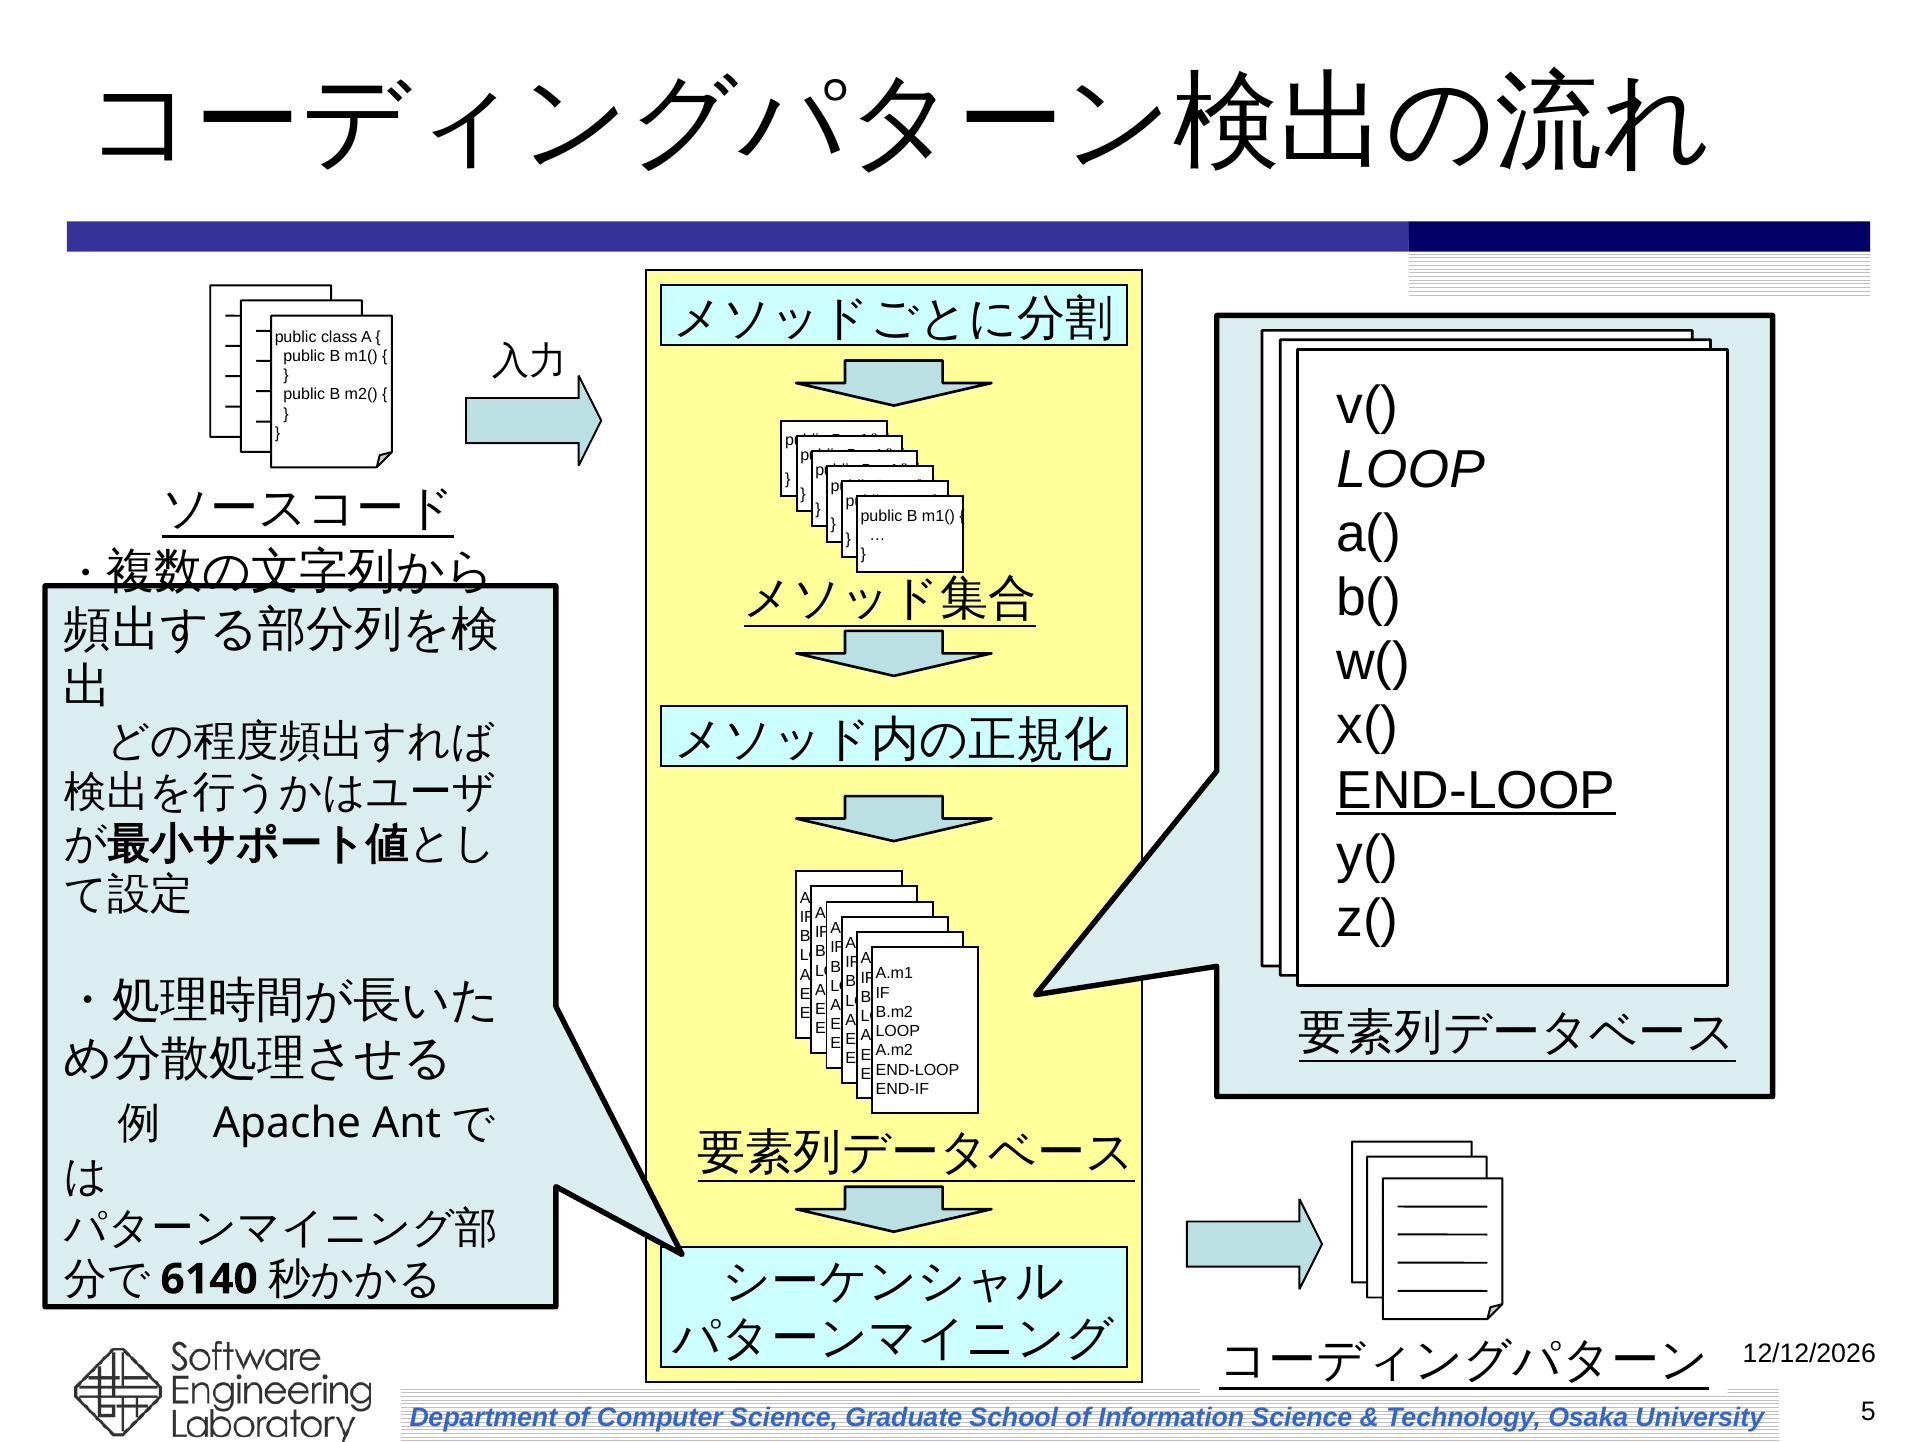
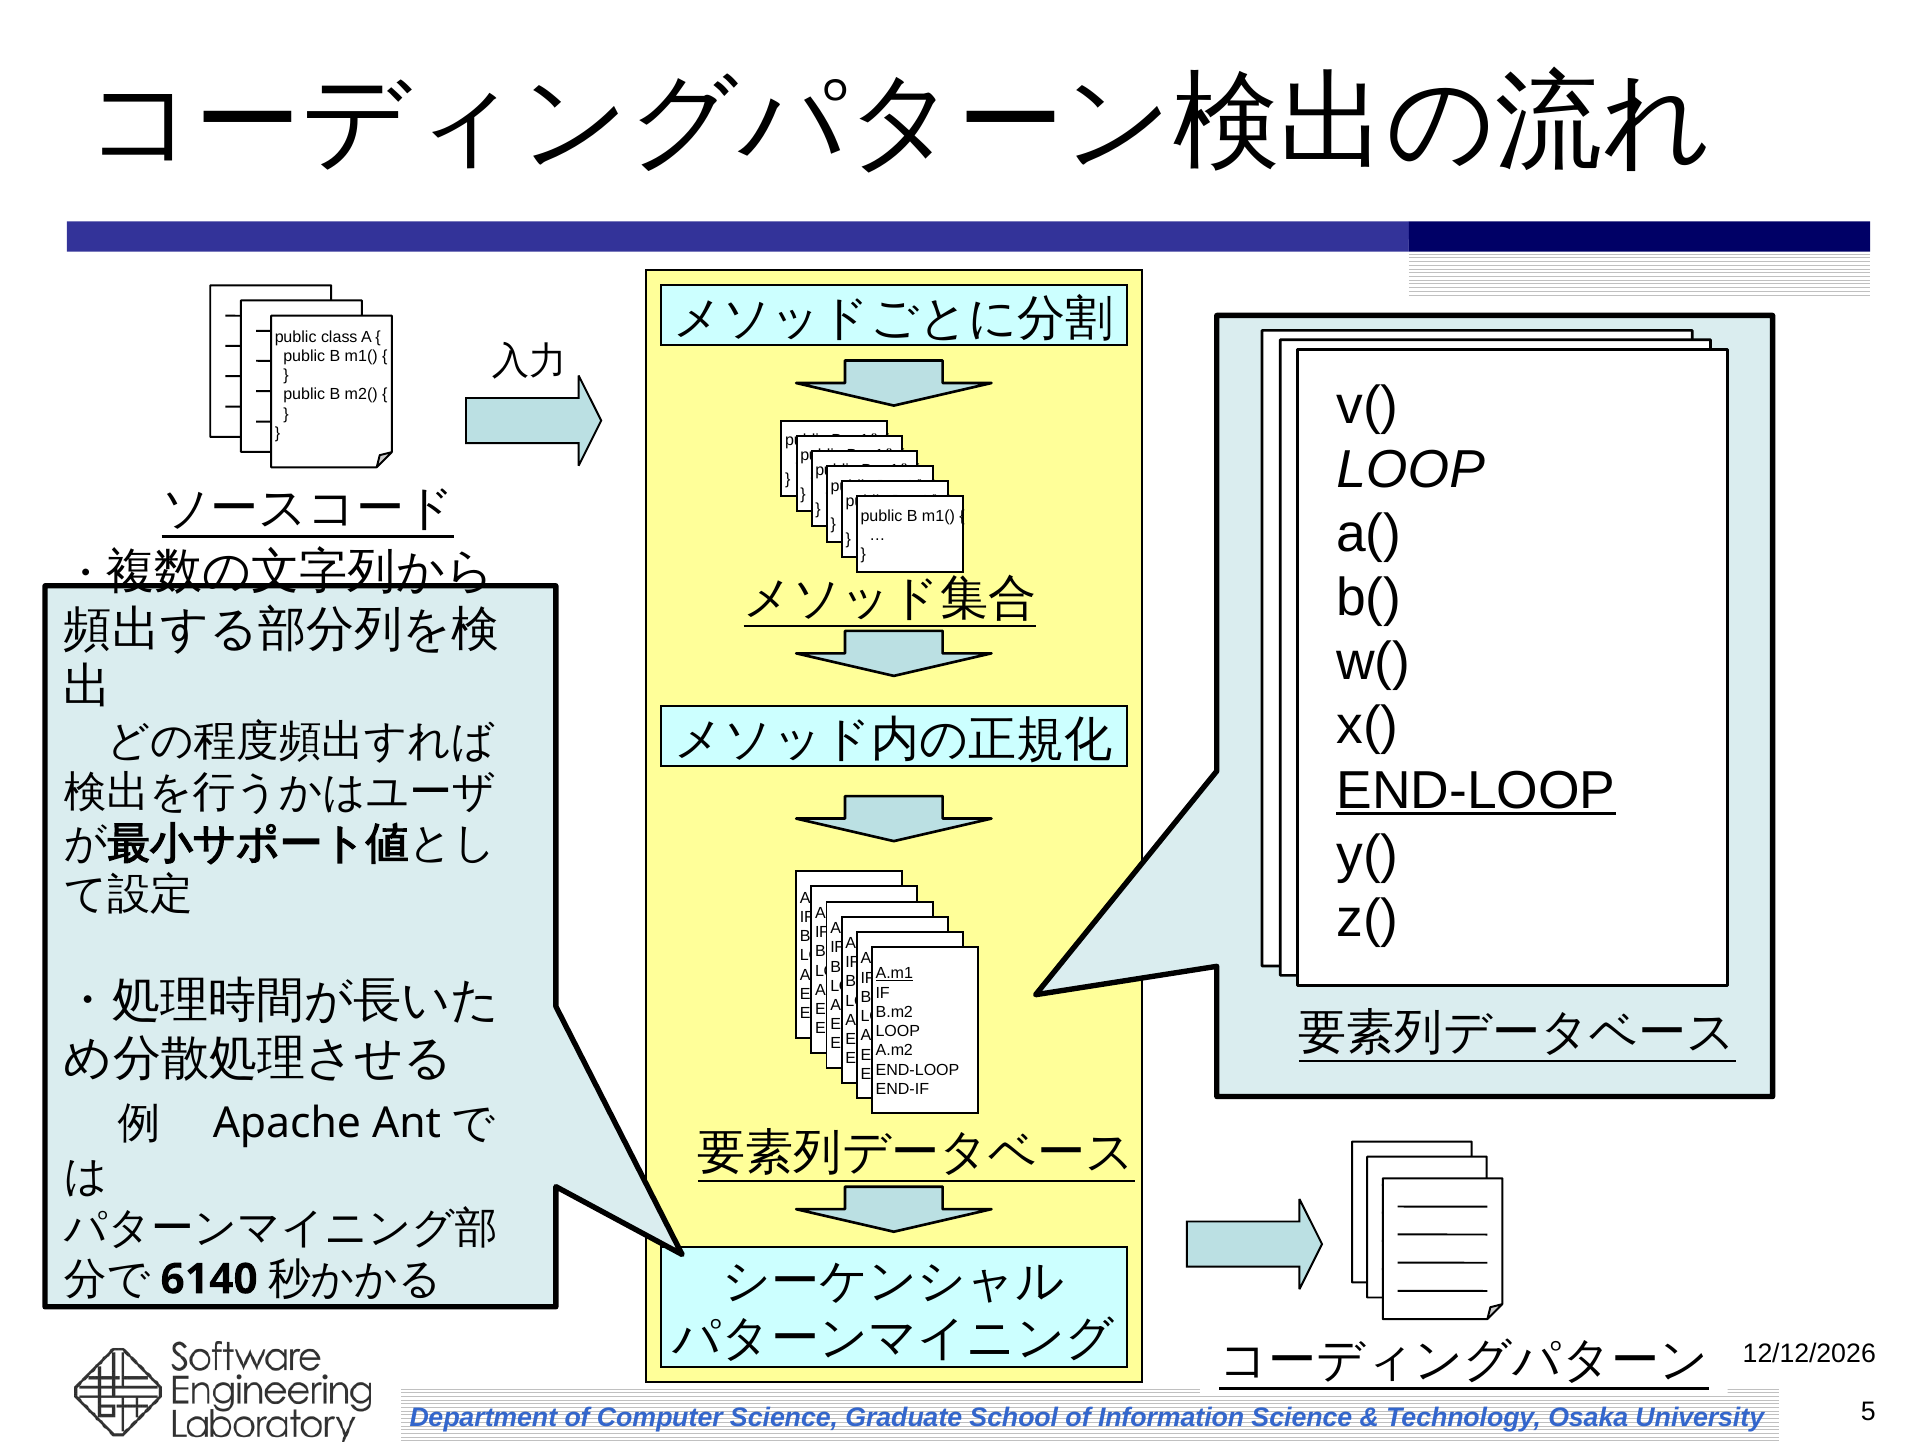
A.m1 underline: none -> present (894, 974)
